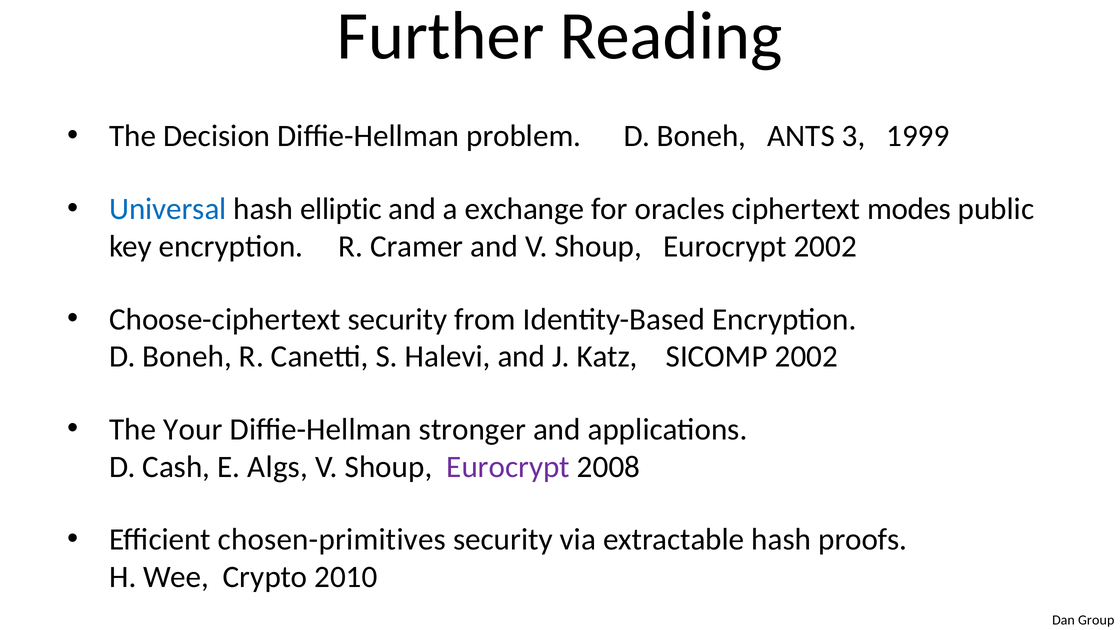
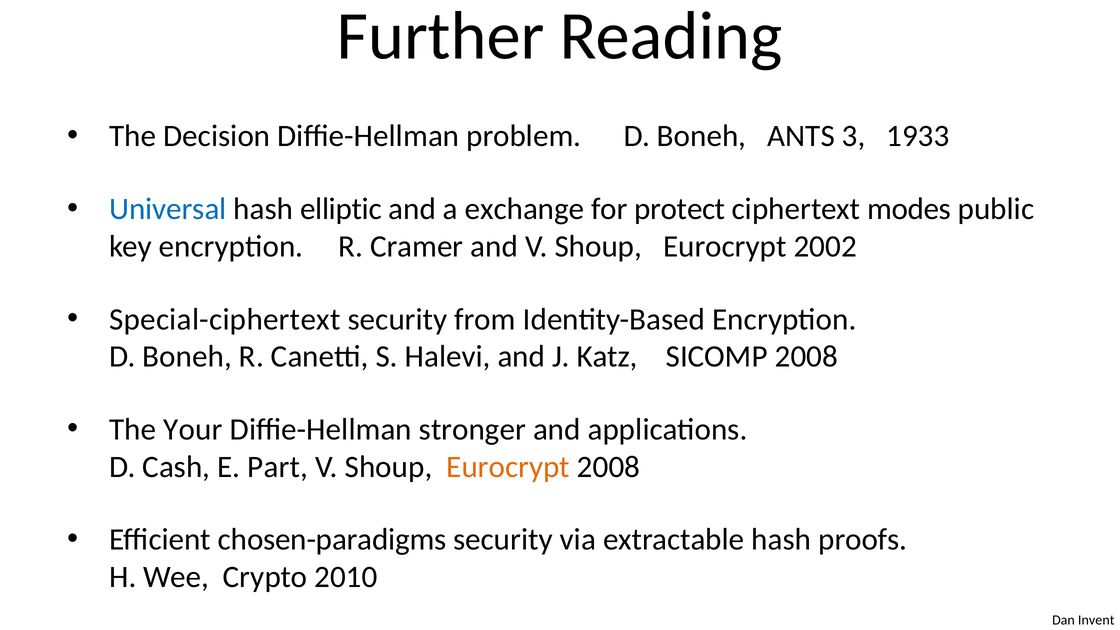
1999: 1999 -> 1933 (918, 136)
oracles: oracles -> protect (680, 209)
Choose-ciphertext: Choose-ciphertext -> Special-ciphertext (225, 319)
SICOMP 2002: 2002 -> 2008 (806, 357)
Algs: Algs -> Part (278, 467)
Eurocrypt colour: purple -> orange (508, 467)
chosen-primitives: chosen-primitives -> chosen-paradigms (332, 540)
Group: Group -> Invent (1096, 620)
